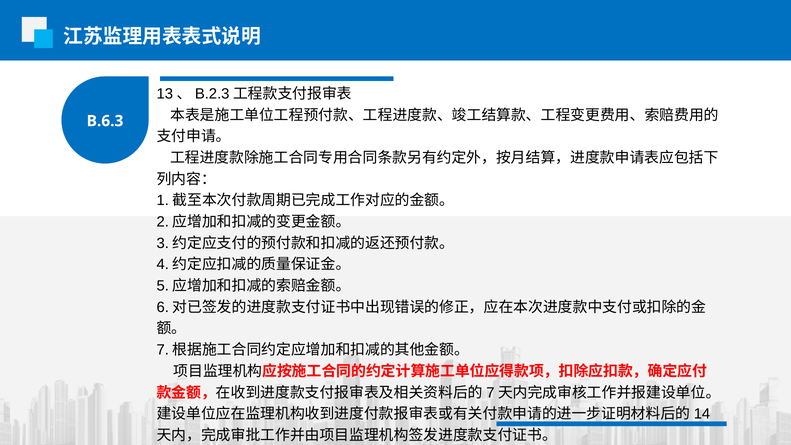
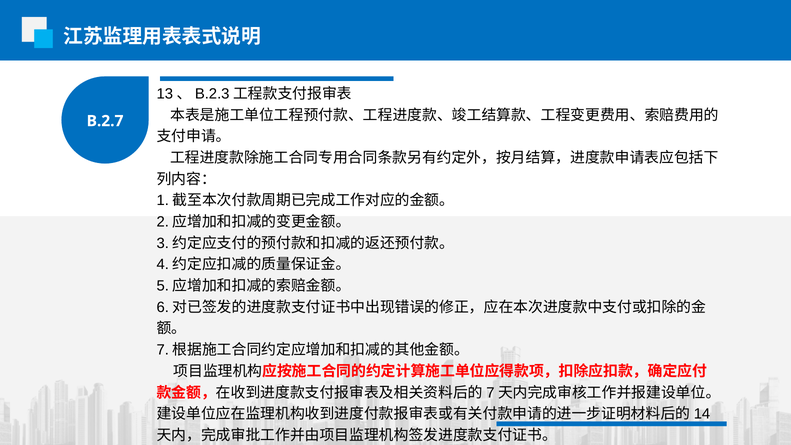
B.6.3: B.6.3 -> B.2.7 (105, 121)
